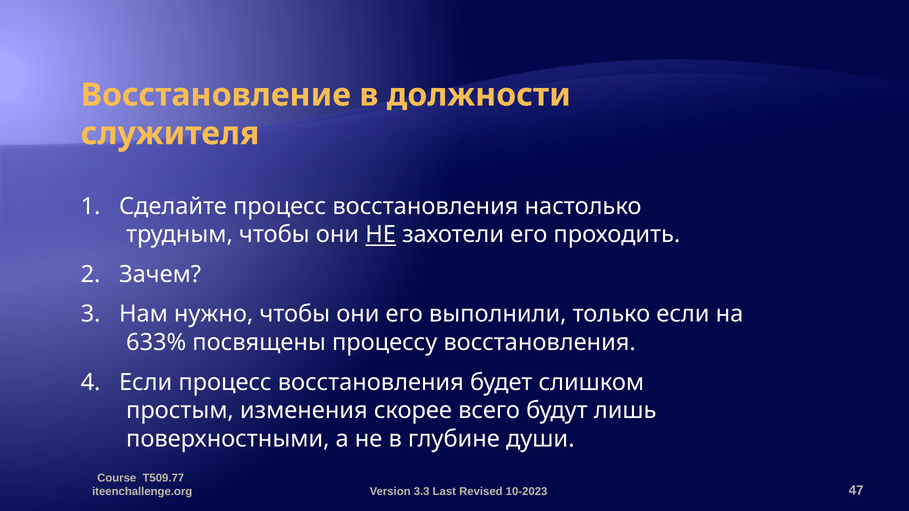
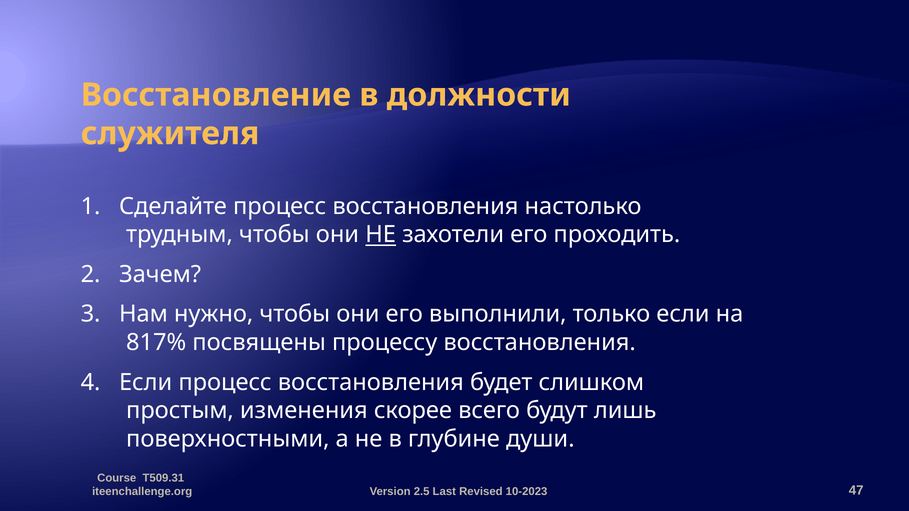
633%: 633% -> 817% (156, 343)
T509.77: T509.77 -> T509.31 (163, 478)
3.3: 3.3 -> 2.5 (422, 492)
